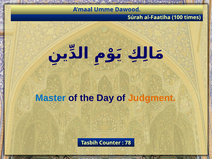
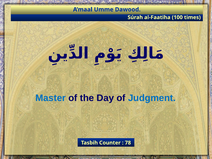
Judgment colour: orange -> blue (152, 98)
